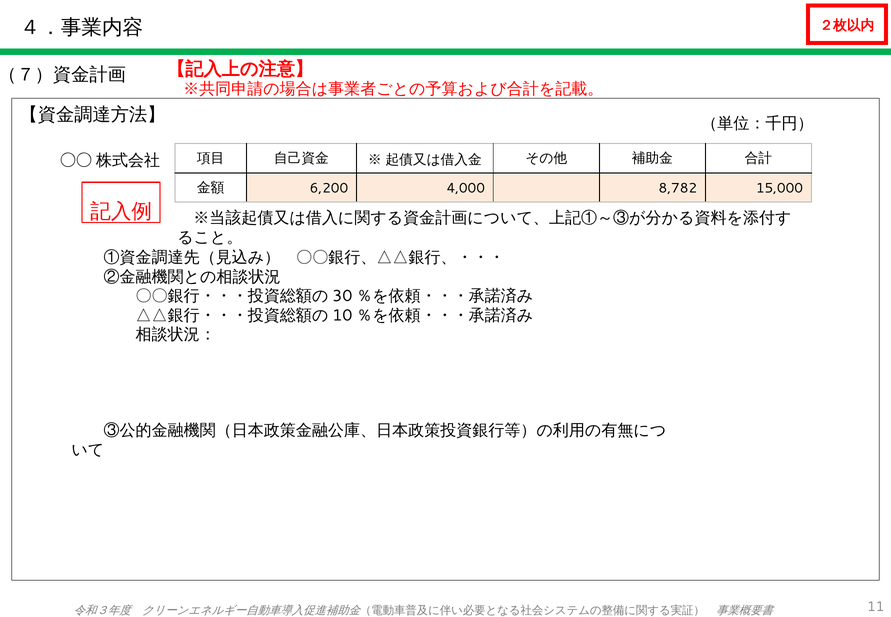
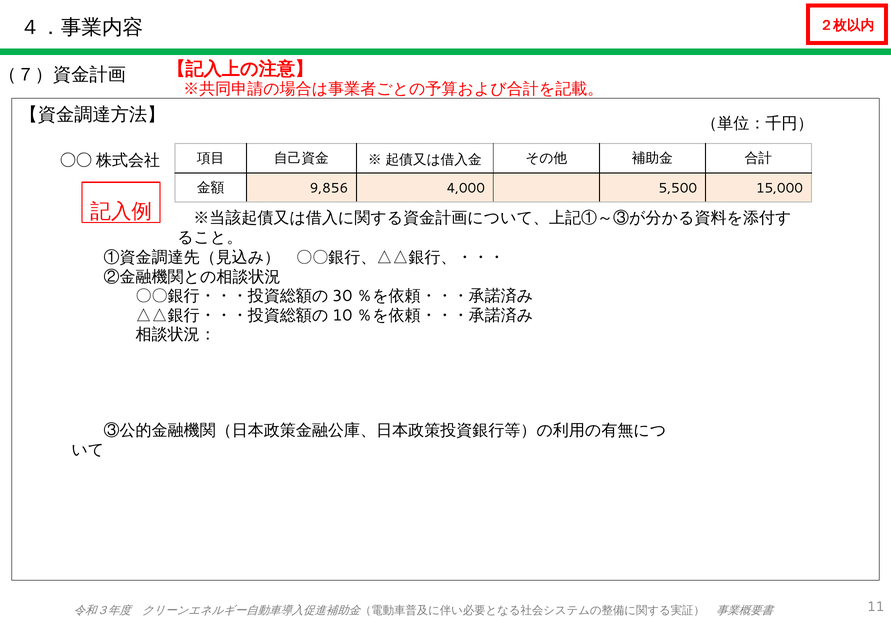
6,200: 6,200 -> 9,856 (329, 188)
8,782: 8,782 -> 5,500 (678, 188)
